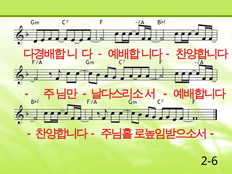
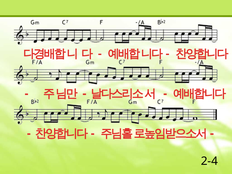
2-6: 2-6 -> 2-4 (209, 161)
